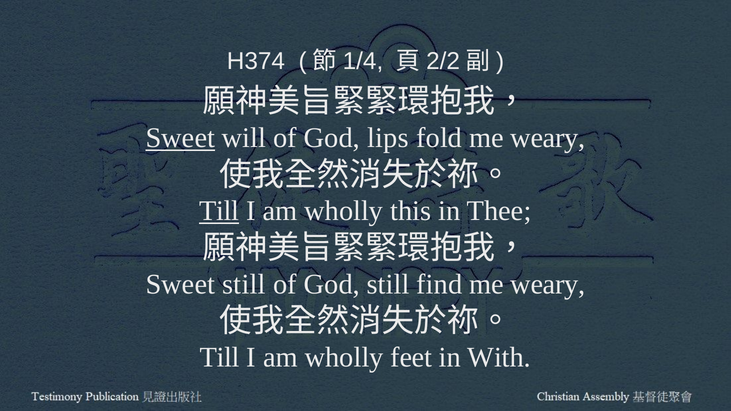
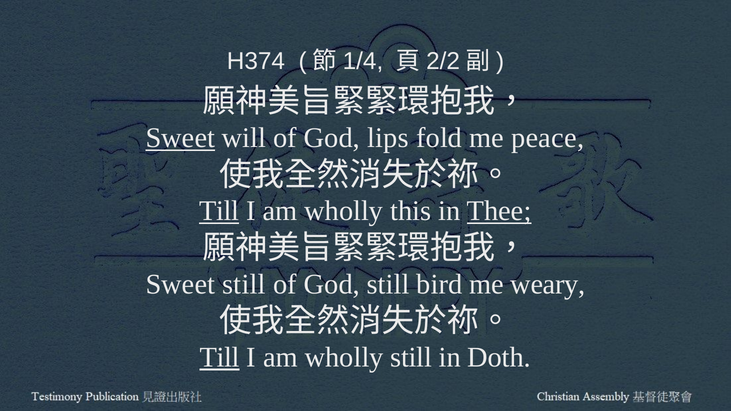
fold me weary: weary -> peace (548, 138)
Thee underline: none -> present (499, 211)
find: find -> bird (439, 284)
Till underline: none -> present (220, 357)
wholly feet: feet -> still (411, 357)
With: With -> Doth (499, 357)
